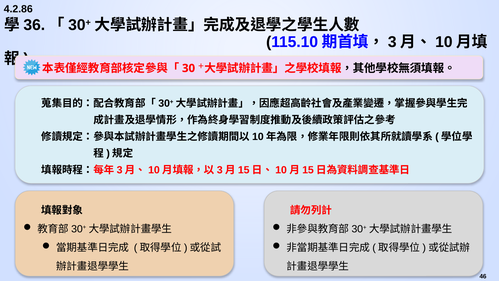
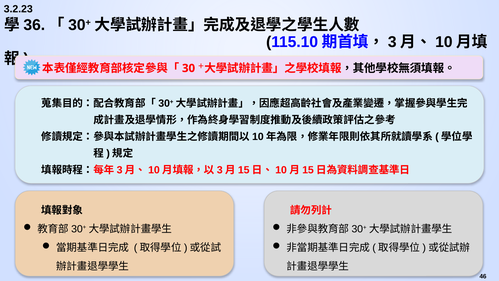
4.2.86: 4.2.86 -> 3.2.23 (18, 9)
